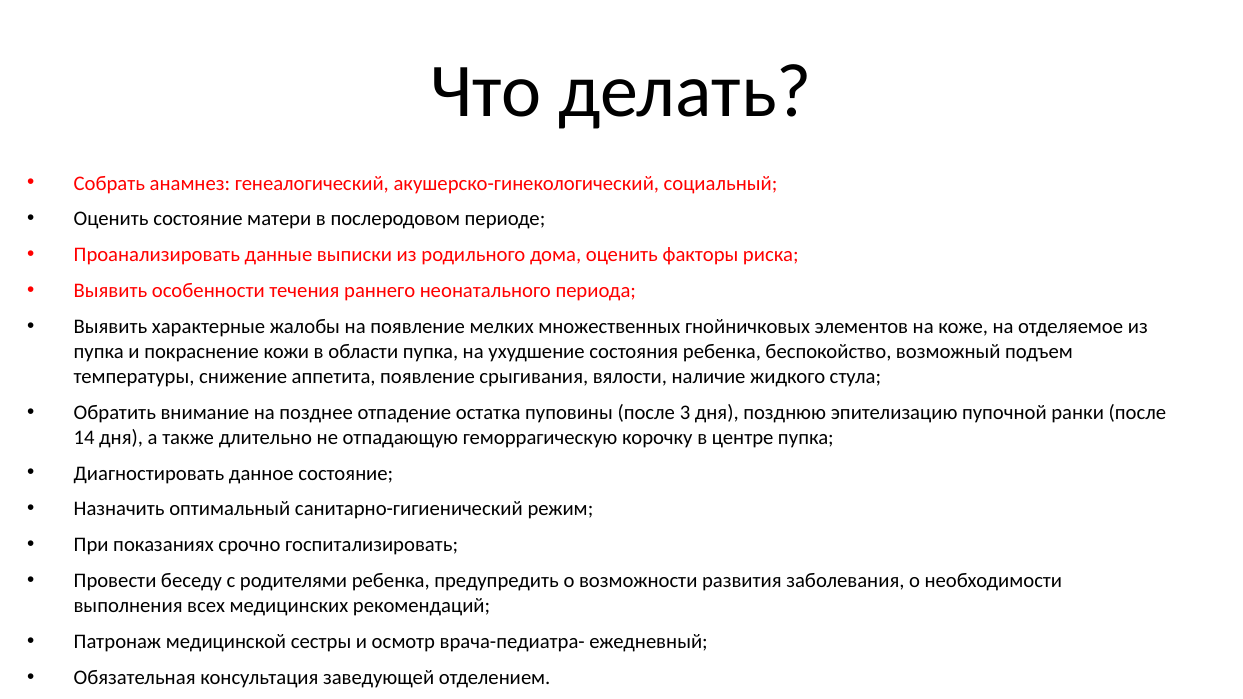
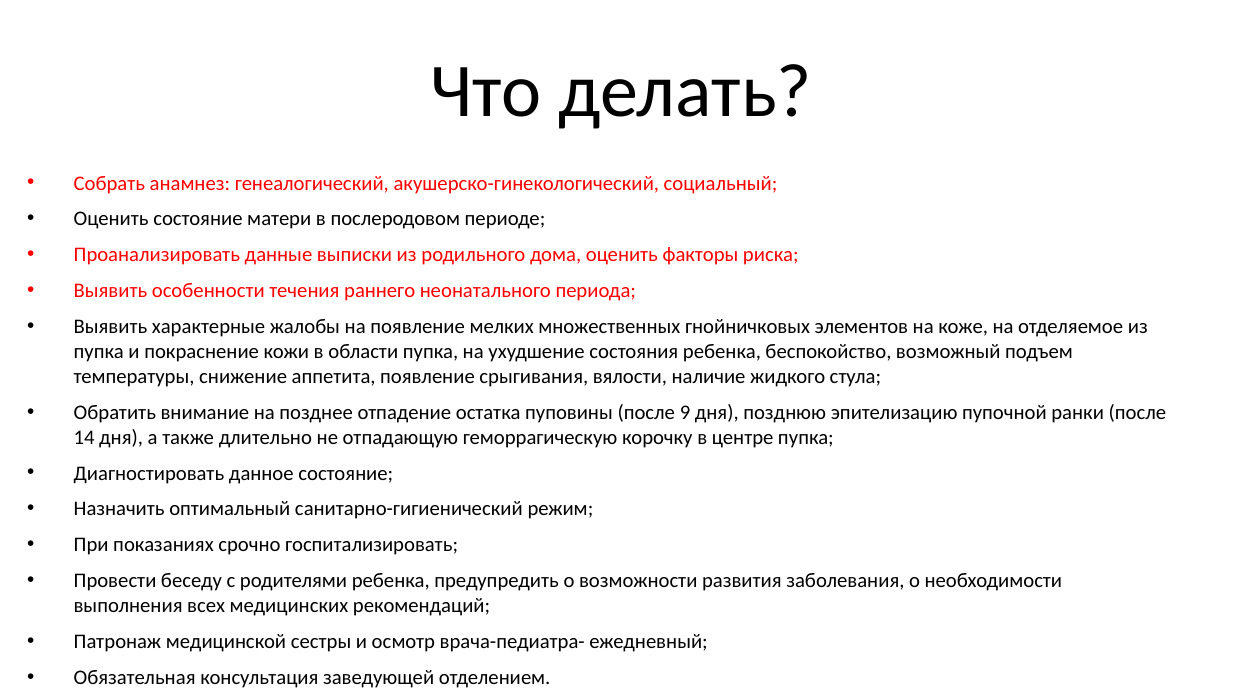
3: 3 -> 9 (685, 413)
